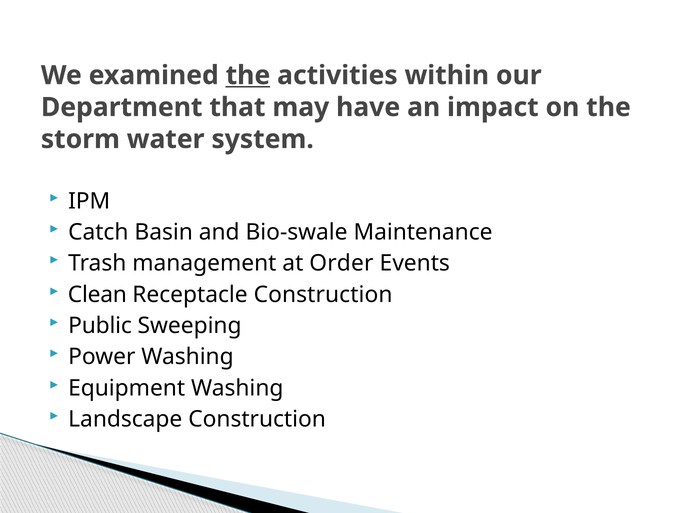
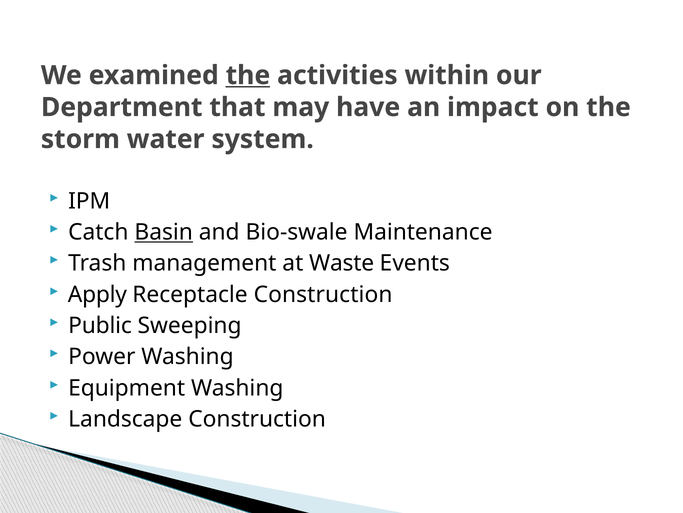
Basin underline: none -> present (164, 232)
Order: Order -> Waste (342, 263)
Clean: Clean -> Apply (97, 294)
